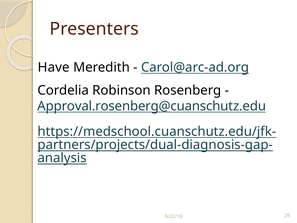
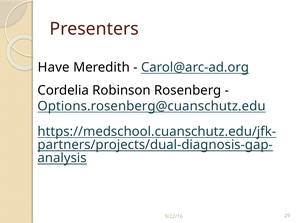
Approval.rosenberg@cuanschutz.edu: Approval.rosenberg@cuanschutz.edu -> Options.rosenberg@cuanschutz.edu (152, 106)
